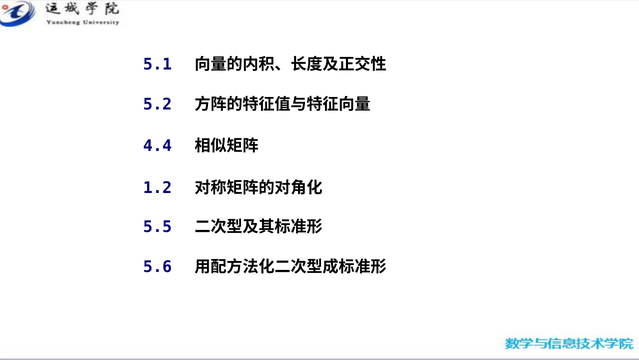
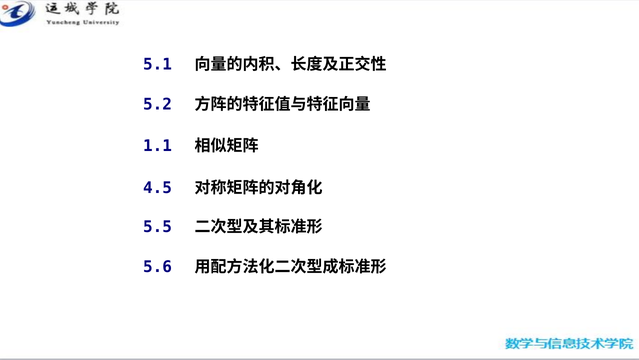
4.4: 4.4 -> 1.1 (157, 146)
1.2: 1.2 -> 4.5 (157, 187)
